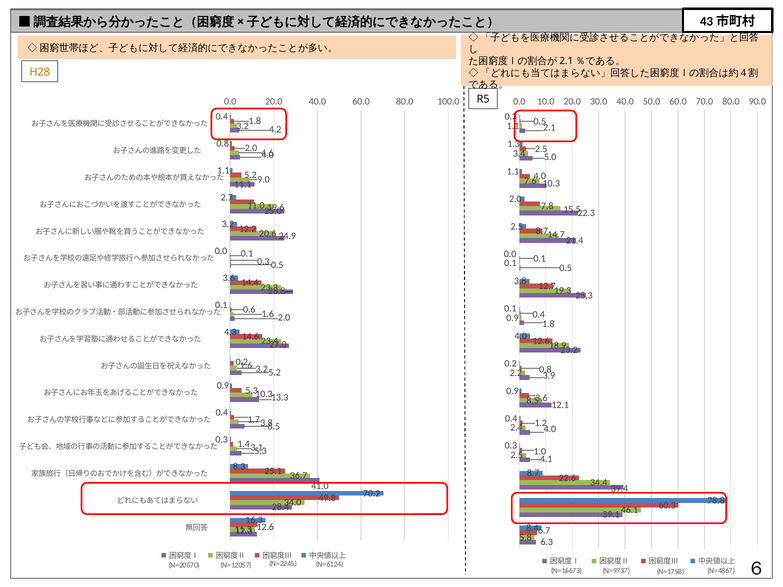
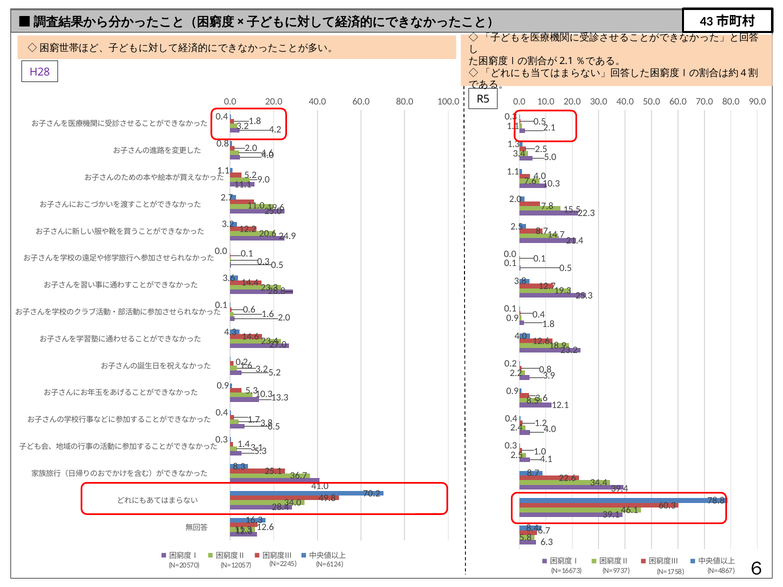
H28 colour: orange -> purple (40, 72)
